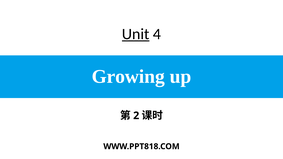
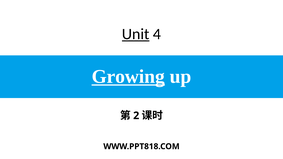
Growing underline: none -> present (128, 77)
